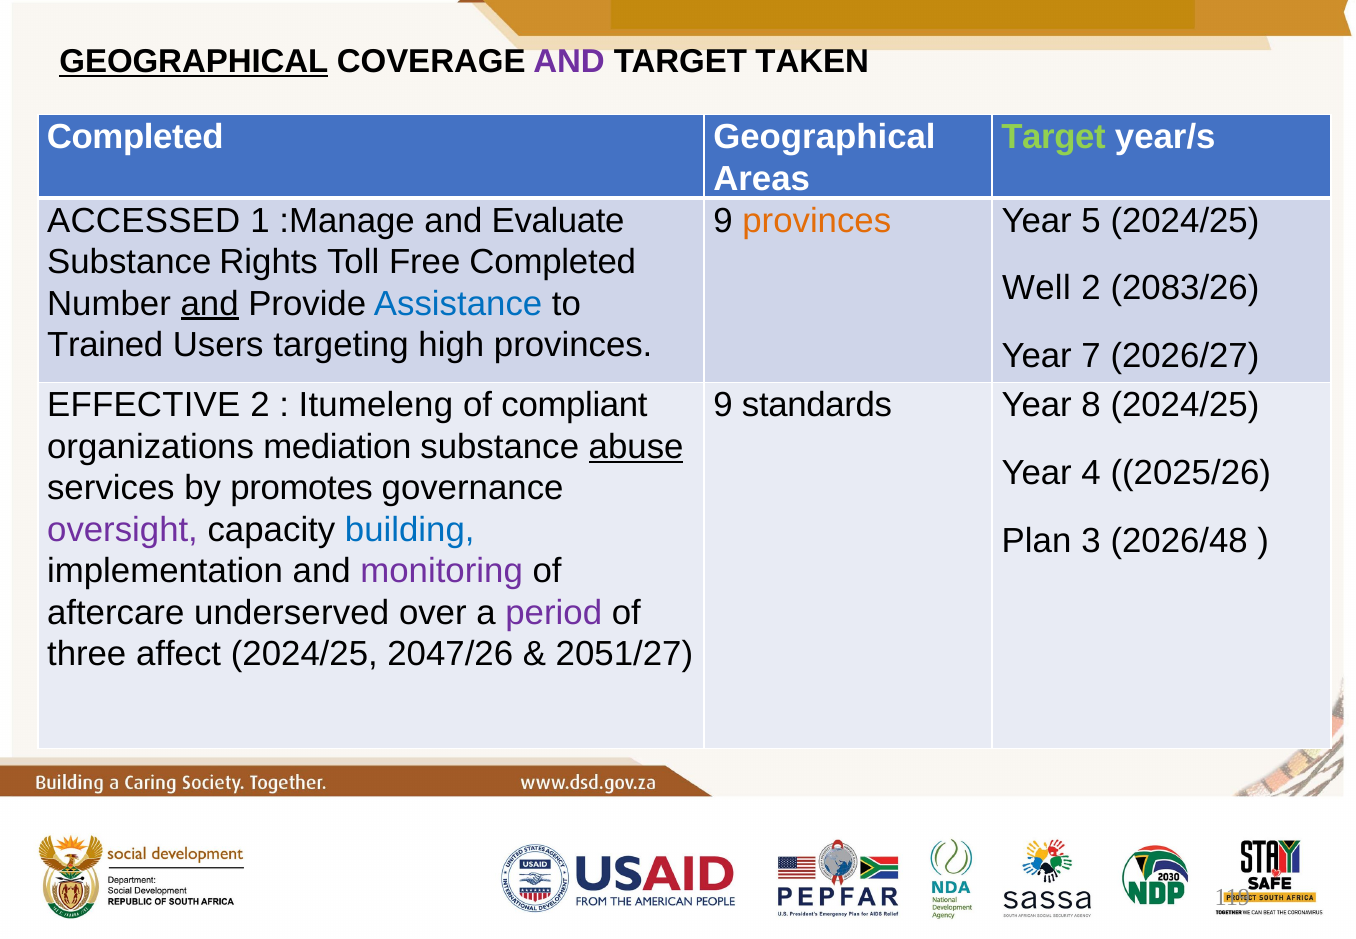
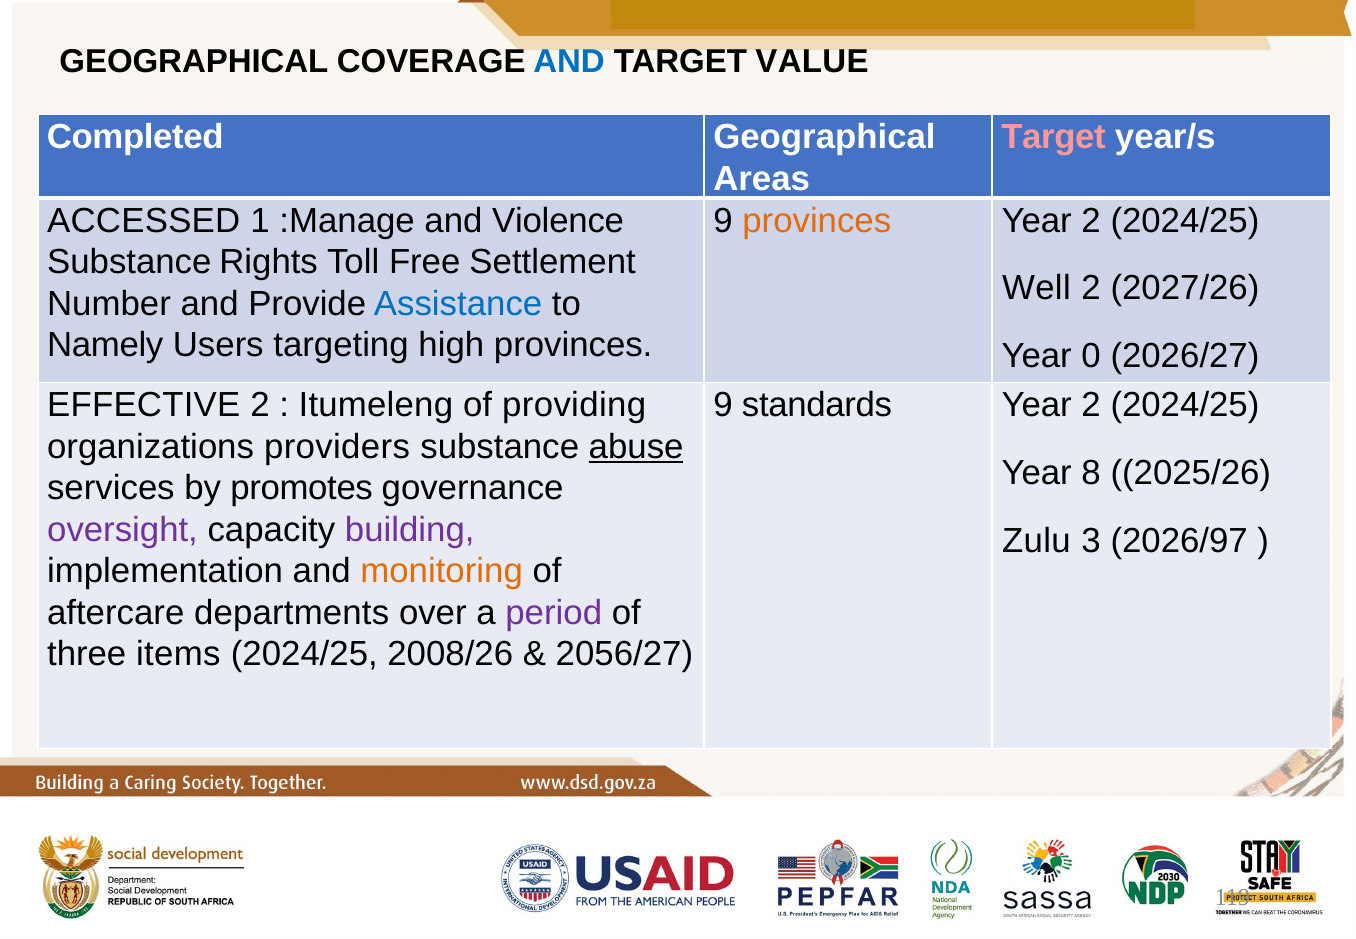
GEOGRAPHICAL underline: present -> none (194, 62)
AND colour: purple -> blue (569, 62)
TAKEN: TAKEN -> VALUE (812, 62)
Target colour: light green -> pink (1054, 137)
Evaluate: Evaluate -> Violence (558, 220)
5: 5 -> 2 (1091, 220)
Free Completed: Completed -> Settlement (553, 262)
2083/26: 2083/26 -> 2027/26 (1185, 288)
and underline: present -> none (210, 303)
Trained: Trained -> Namely (105, 345)
7: 7 -> 0 (1091, 356)
compliant: compliant -> providing (574, 405)
8: 8 -> 2 (1091, 405)
mediation: mediation -> providers (337, 447)
4: 4 -> 8 (1091, 473)
building colour: blue -> purple (410, 530)
Plan: Plan -> Zulu (1036, 540)
2026/48: 2026/48 -> 2026/97 (1179, 540)
monitoring colour: purple -> orange (442, 571)
underserved: underserved -> departments (292, 613)
affect: affect -> items (178, 654)
2047/26: 2047/26 -> 2008/26 (450, 654)
2051/27: 2051/27 -> 2056/27 (624, 654)
